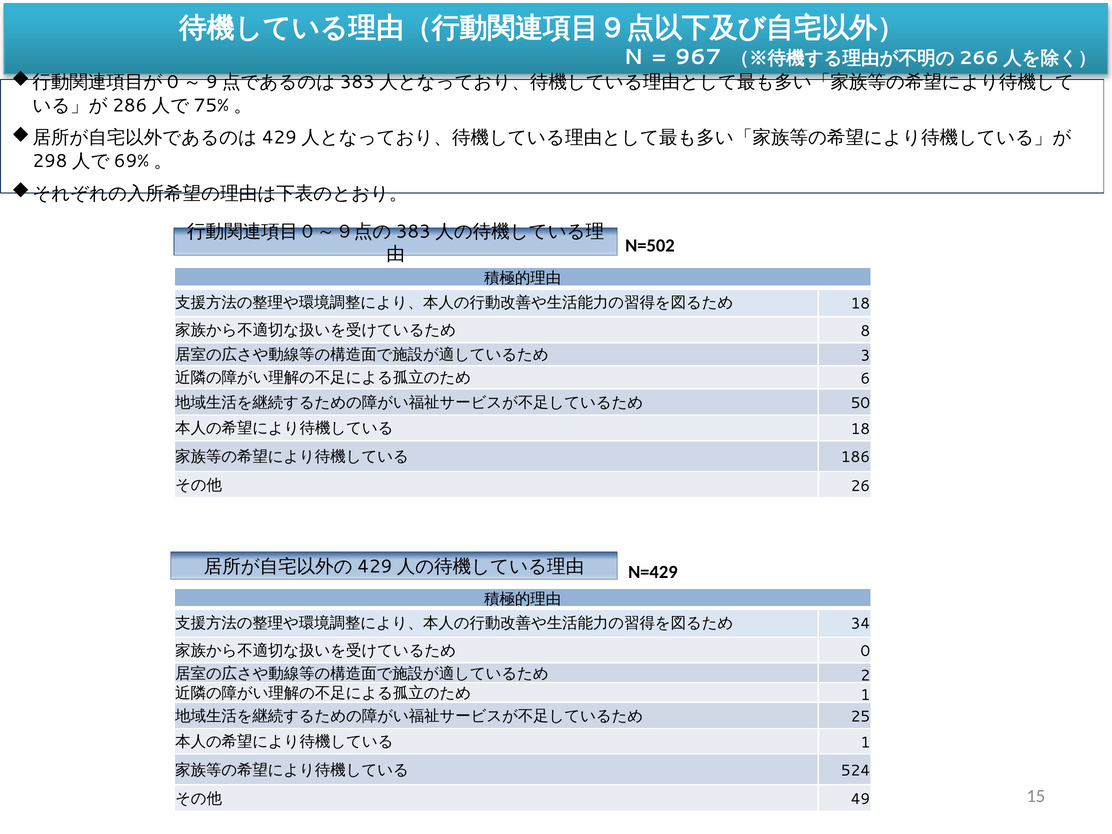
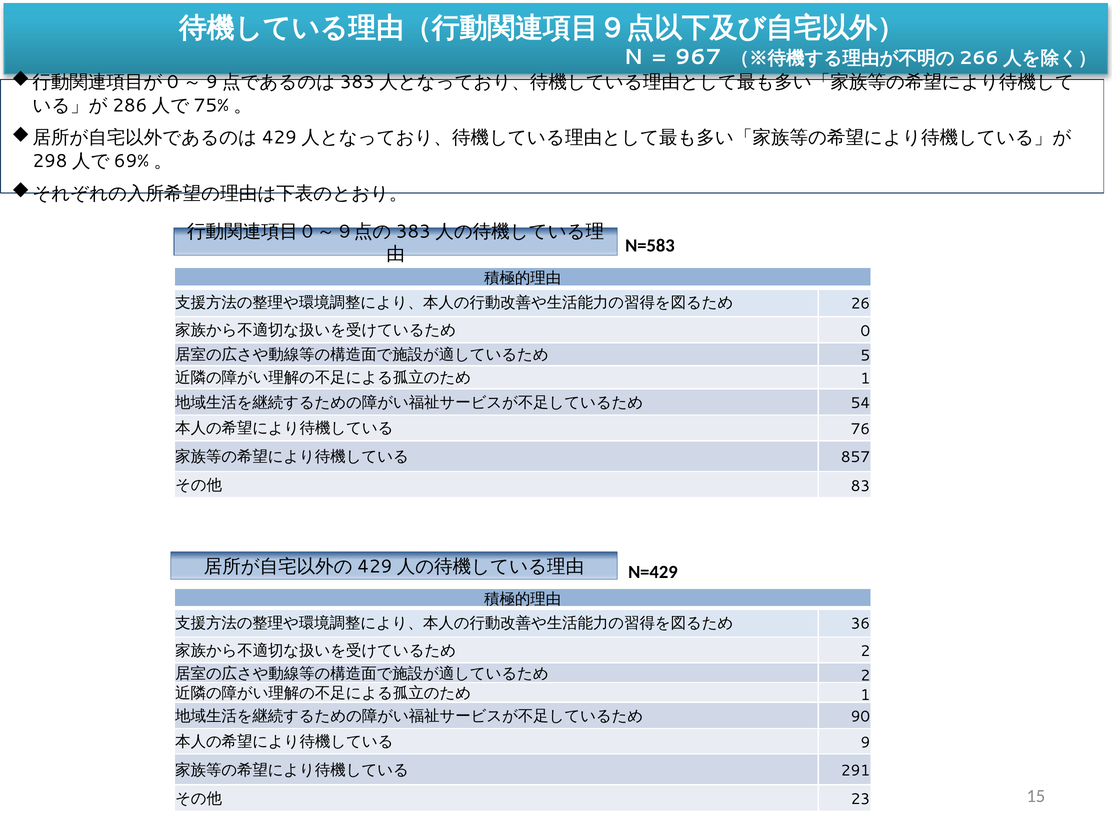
N=502: N=502 -> N=583 (650, 246)
18: 18 -> 26 (860, 304)
8: 8 -> 0 (865, 331)
3: 3 -> 5 (865, 356)
6: 6 -> 1 (865, 379)
50: 50 -> 54 (860, 403)
18: 18 -> 76 (860, 429)
186: 186 -> 857 (855, 457)
26: 26 -> 83 (860, 486)
34: 34 -> 36 (860, 624)
0: 0 -> 2 (865, 651)
25: 25 -> 90 (860, 717)
1: 1 -> 9 (865, 743)
524: 524 -> 291 (855, 771)
49: 49 -> 23 (860, 799)
